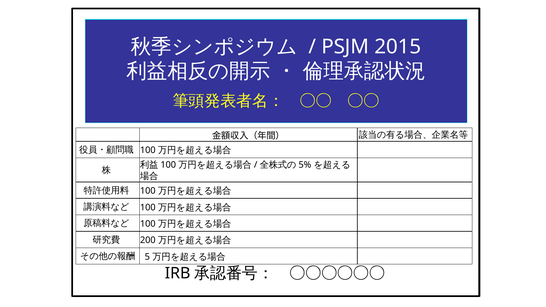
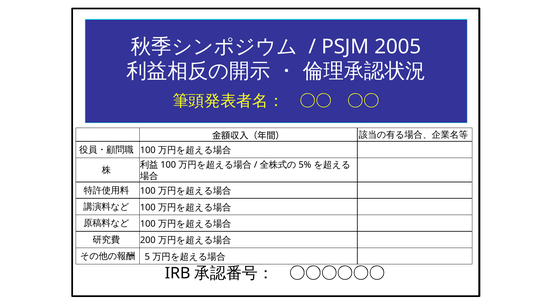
2015: 2015 -> 2005 (398, 47)
